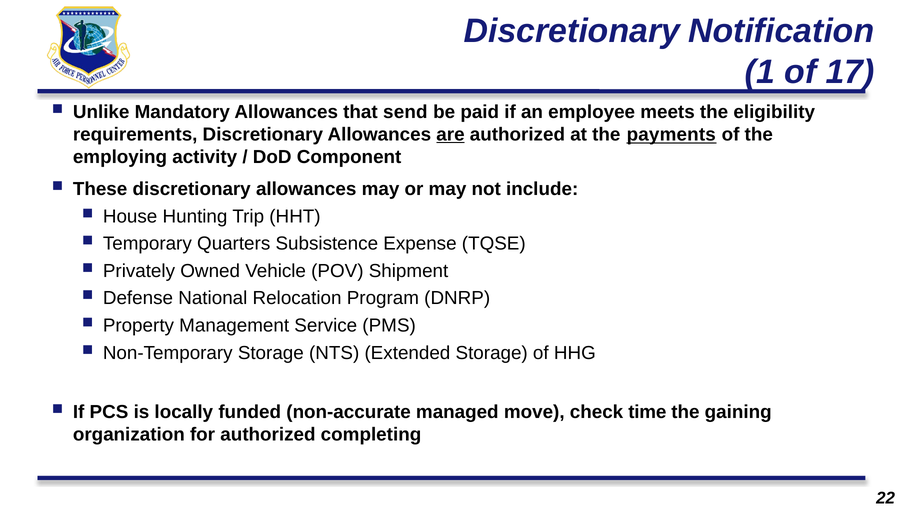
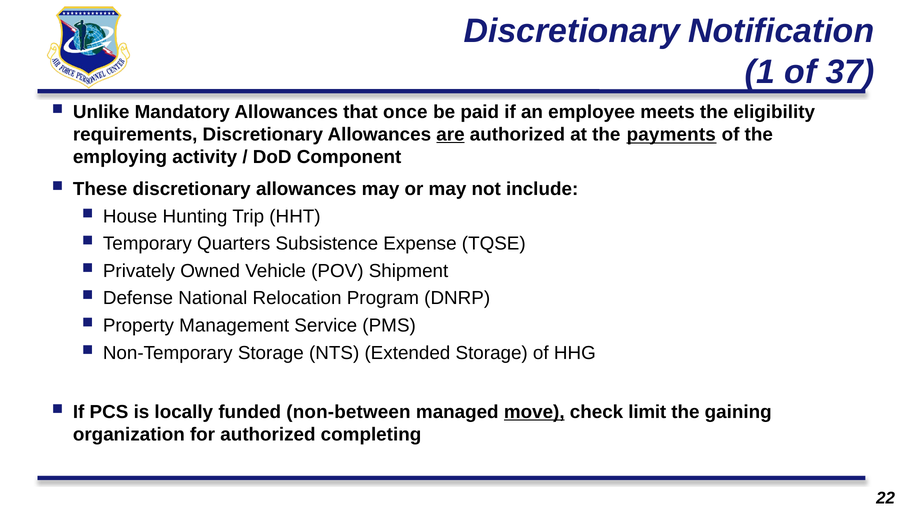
17: 17 -> 37 (850, 72)
send: send -> once (405, 112)
non-accurate: non-accurate -> non-between (348, 412)
move underline: none -> present (534, 412)
time: time -> limit (647, 412)
